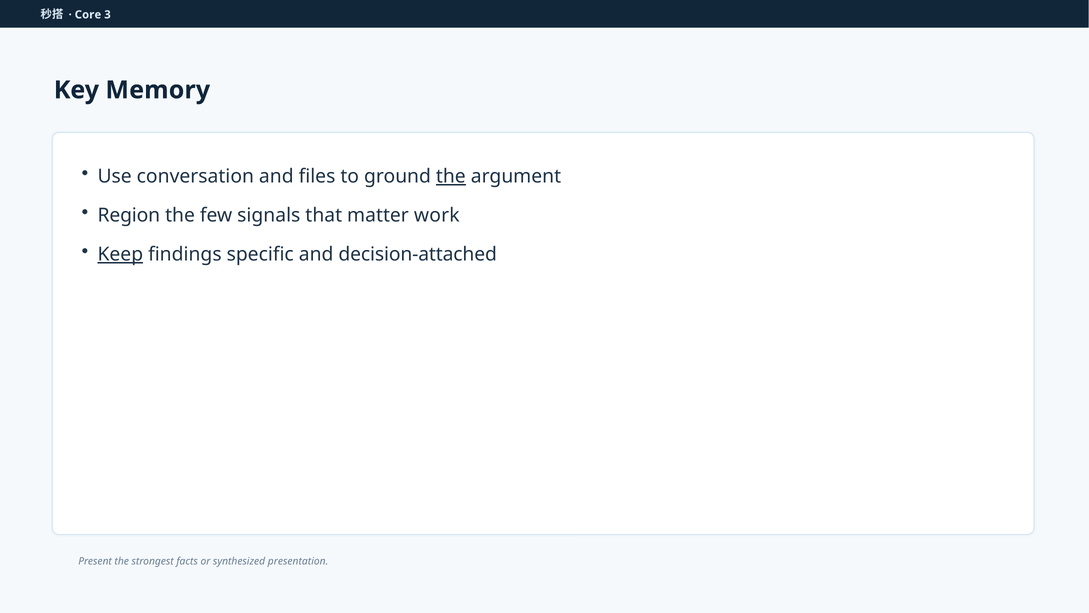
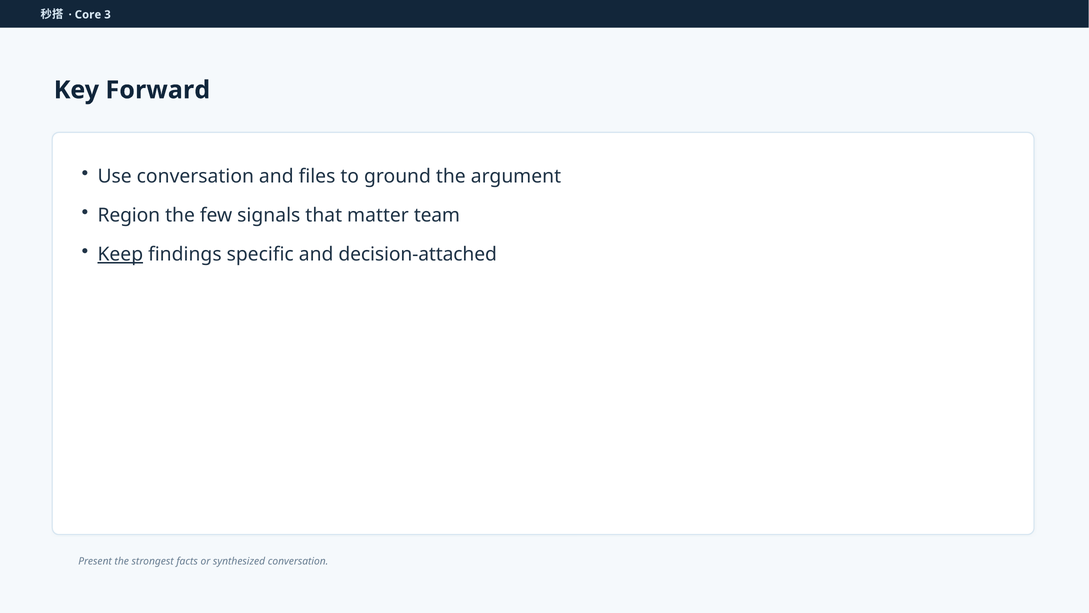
Memory: Memory -> Forward (158, 90)
the underline: present -> none (451, 176)
work: work -> team (437, 215)
synthesized presentation: presentation -> conversation (298, 561)
